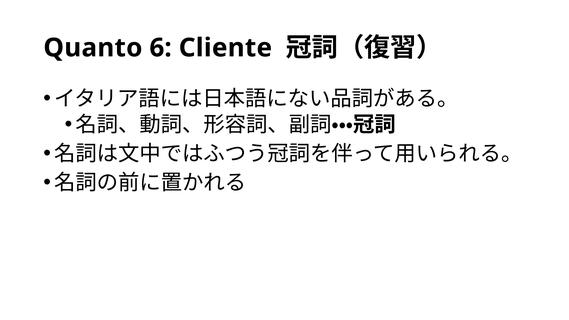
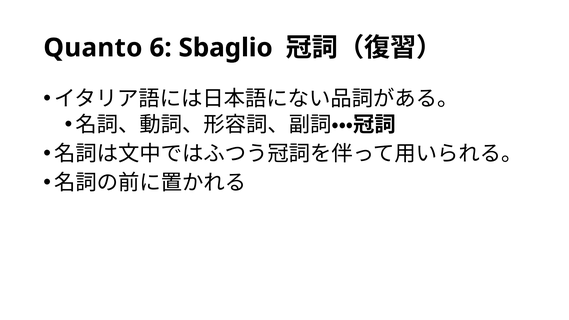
Cliente: Cliente -> Sbaglio (226, 48)
